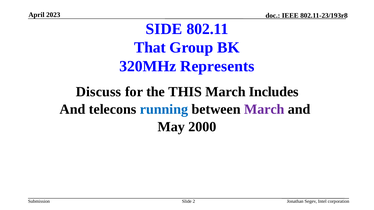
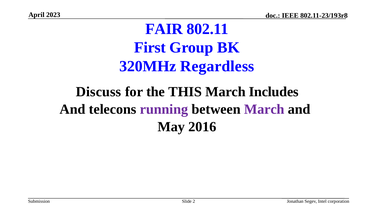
SIDE: SIDE -> FAIR (164, 29)
That: That -> First (150, 48)
Represents: Represents -> Regardless (217, 66)
running colour: blue -> purple (164, 109)
2000: 2000 -> 2016 (202, 127)
